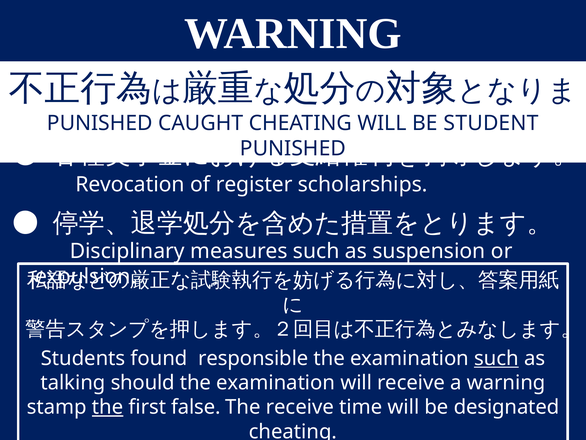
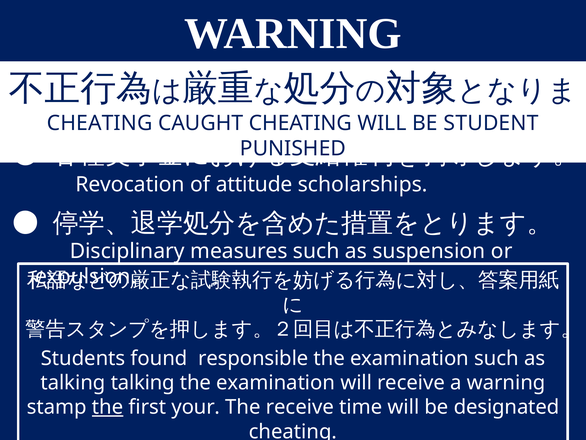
PUNISHED: PUNISHED -> CHEATING (100, 123)
register: register -> attitude (254, 184)
such underline: present -> none (496, 358)
talking should: should -> talking (143, 382)
false: false -> your (196, 407)
